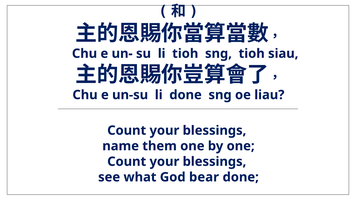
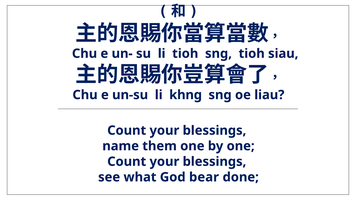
li done: done -> khng (186, 95)
